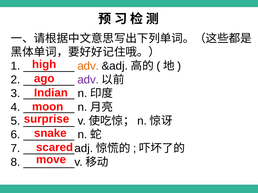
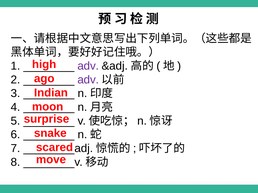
adv colour: orange -> purple (88, 66)
